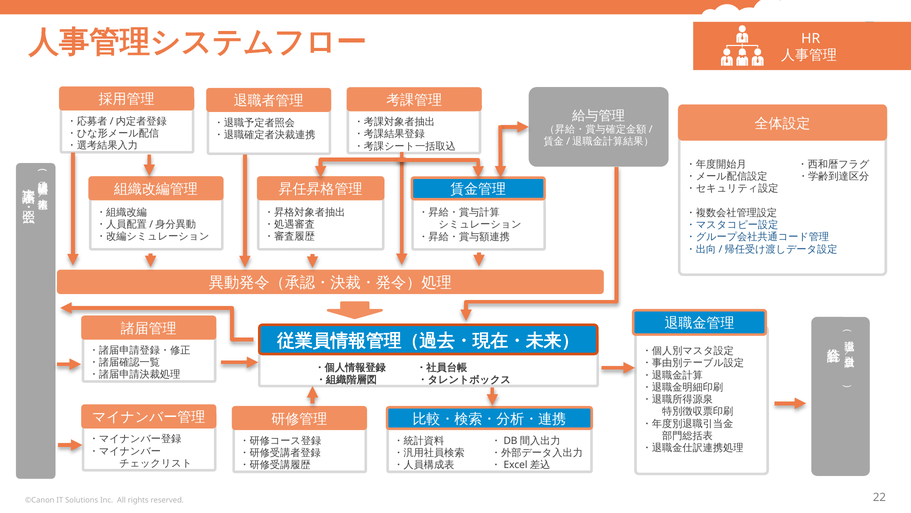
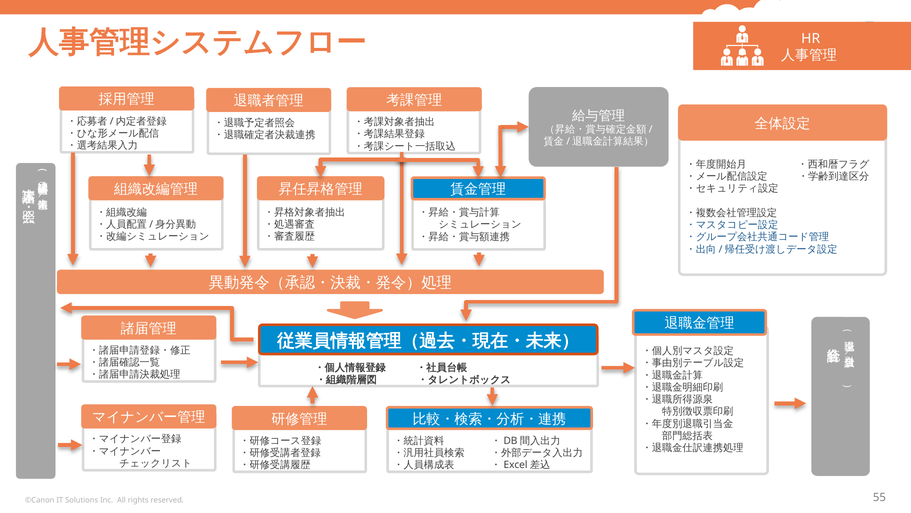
22: 22 -> 55 (879, 497)
